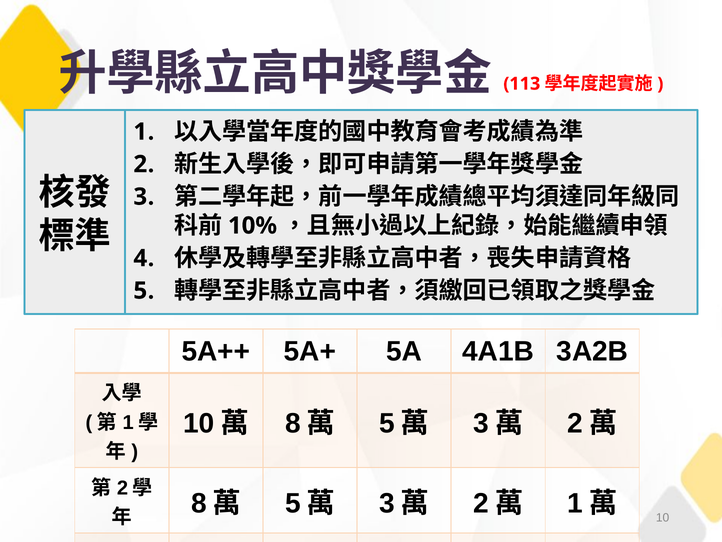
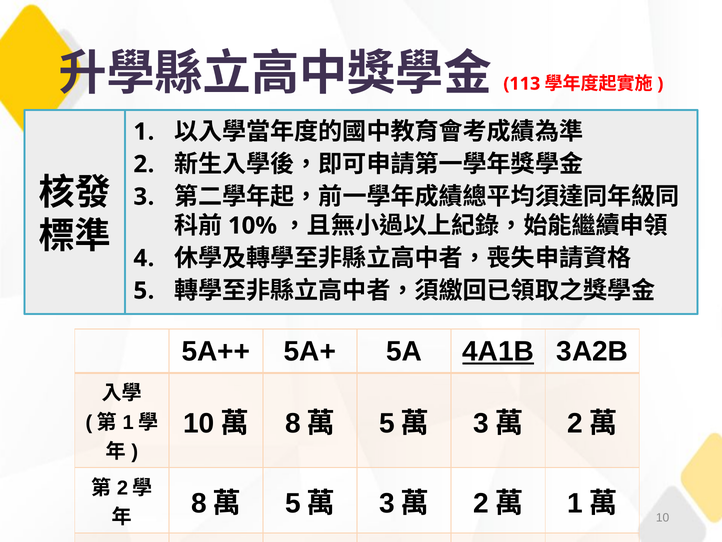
4A1B underline: none -> present (498, 351)
